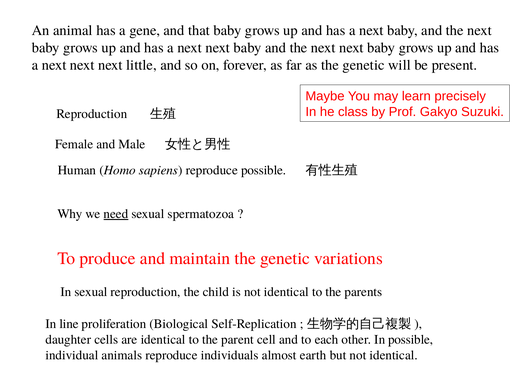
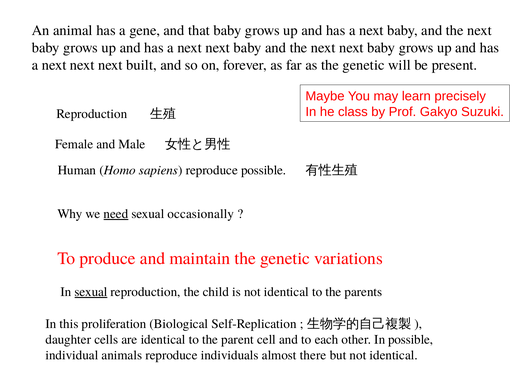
little: little -> built (142, 65)
spermatozoa: spermatozoa -> occasionally (201, 214)
sexual underline: none -> present (91, 291)
line: line -> this (69, 324)
earth: earth -> there (313, 355)
